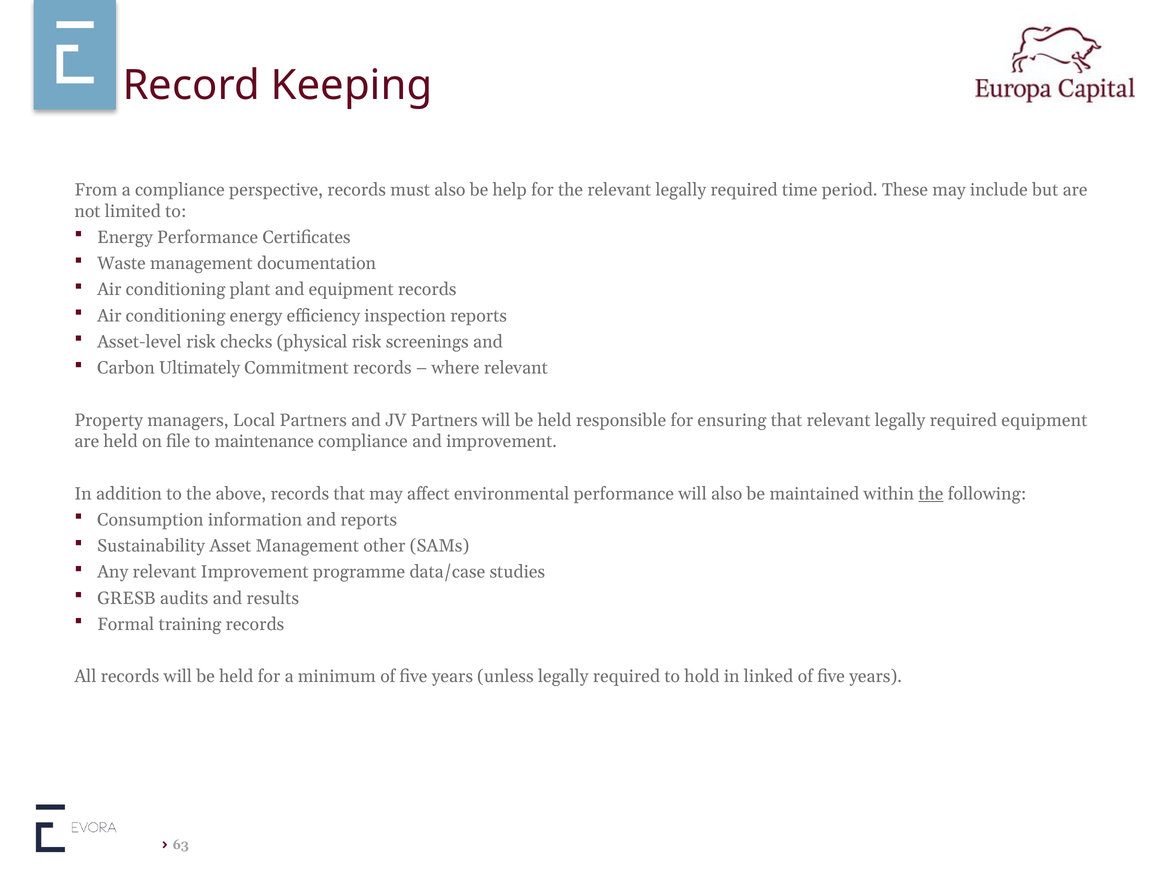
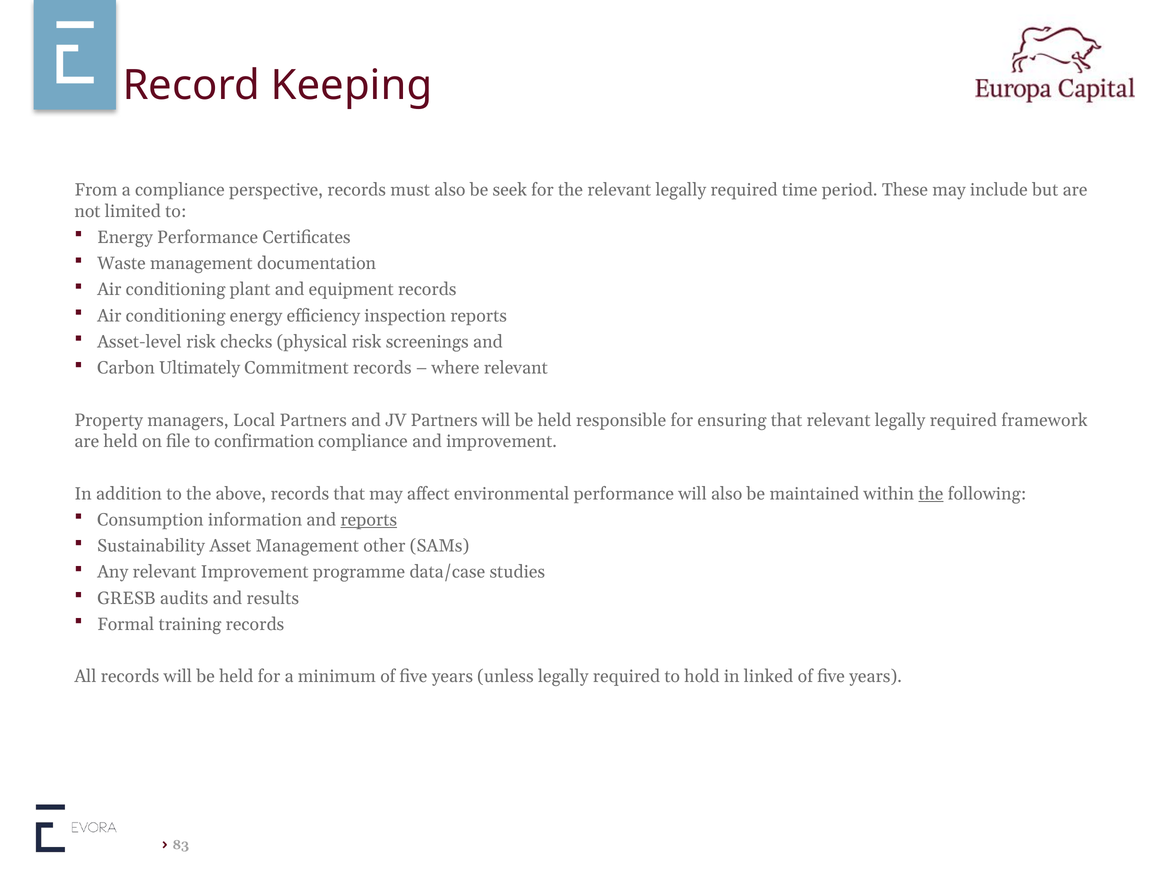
help: help -> seek (510, 190)
required equipment: equipment -> framework (1044, 420)
maintenance: maintenance -> confirmation (264, 442)
reports underline: none -> present (369, 520)
63: 63 -> 83 (181, 845)
